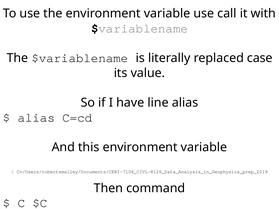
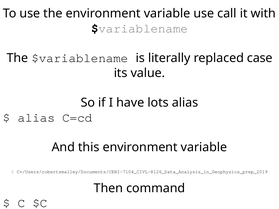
line: line -> lots (158, 103)
